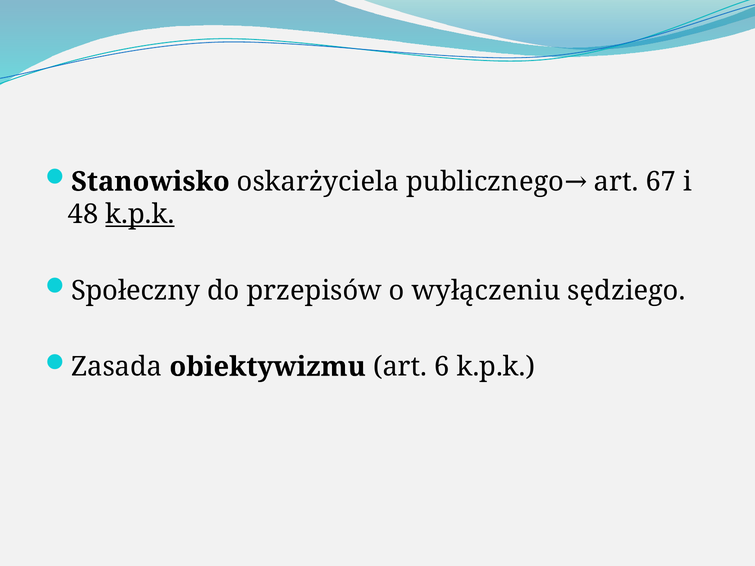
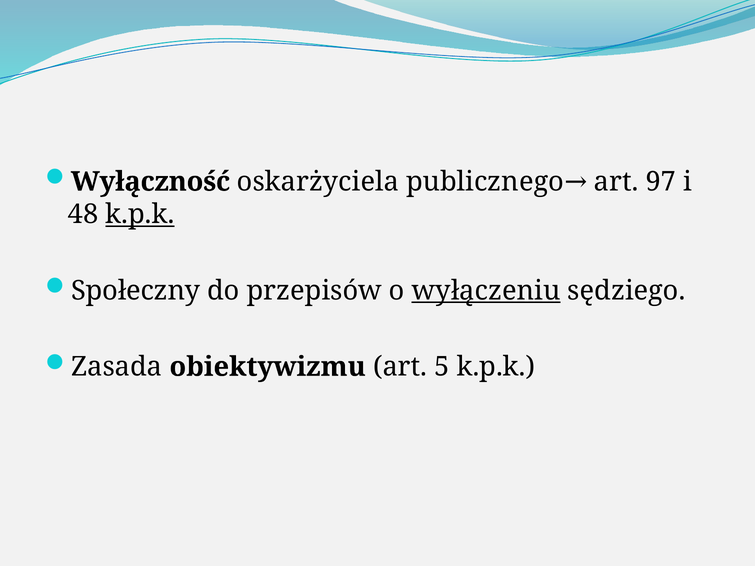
Stanowisko: Stanowisko -> Wyłączność (151, 182)
67: 67 -> 97 (661, 182)
wyłączeniu underline: none -> present (486, 291)
6: 6 -> 5 (442, 367)
